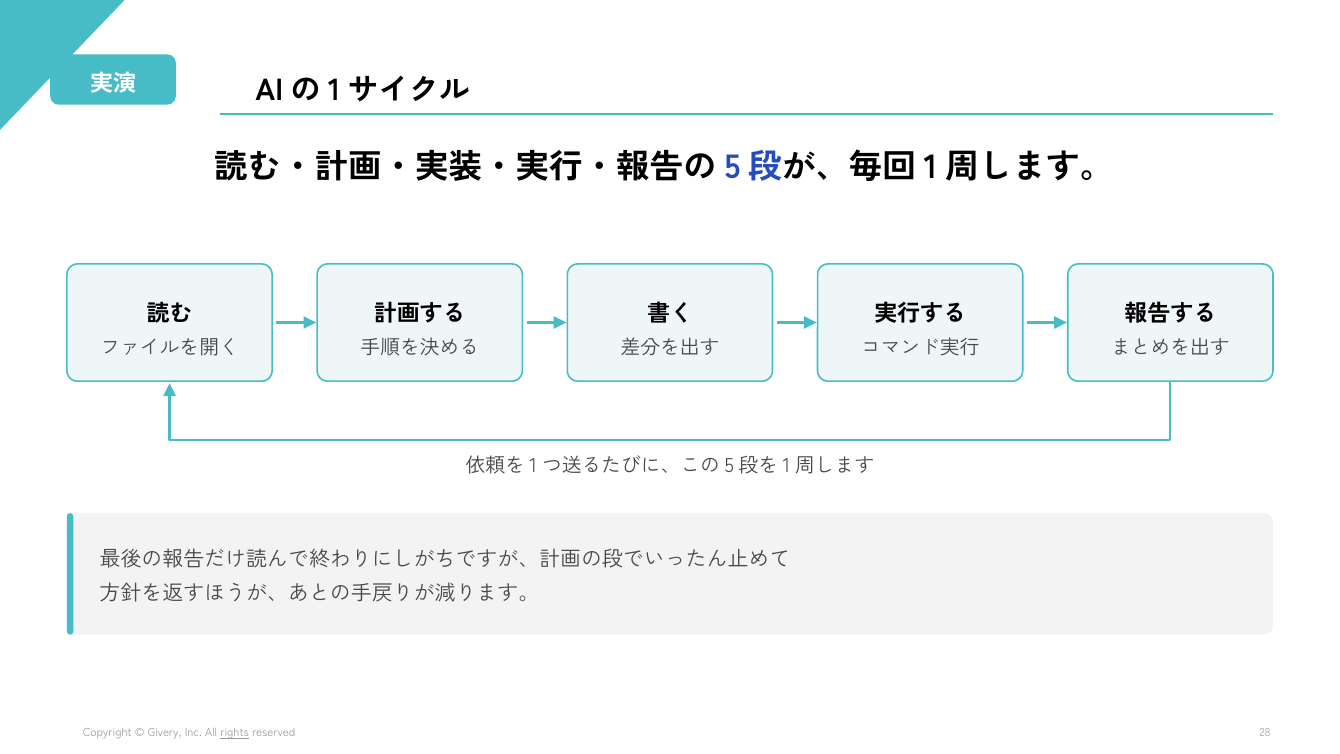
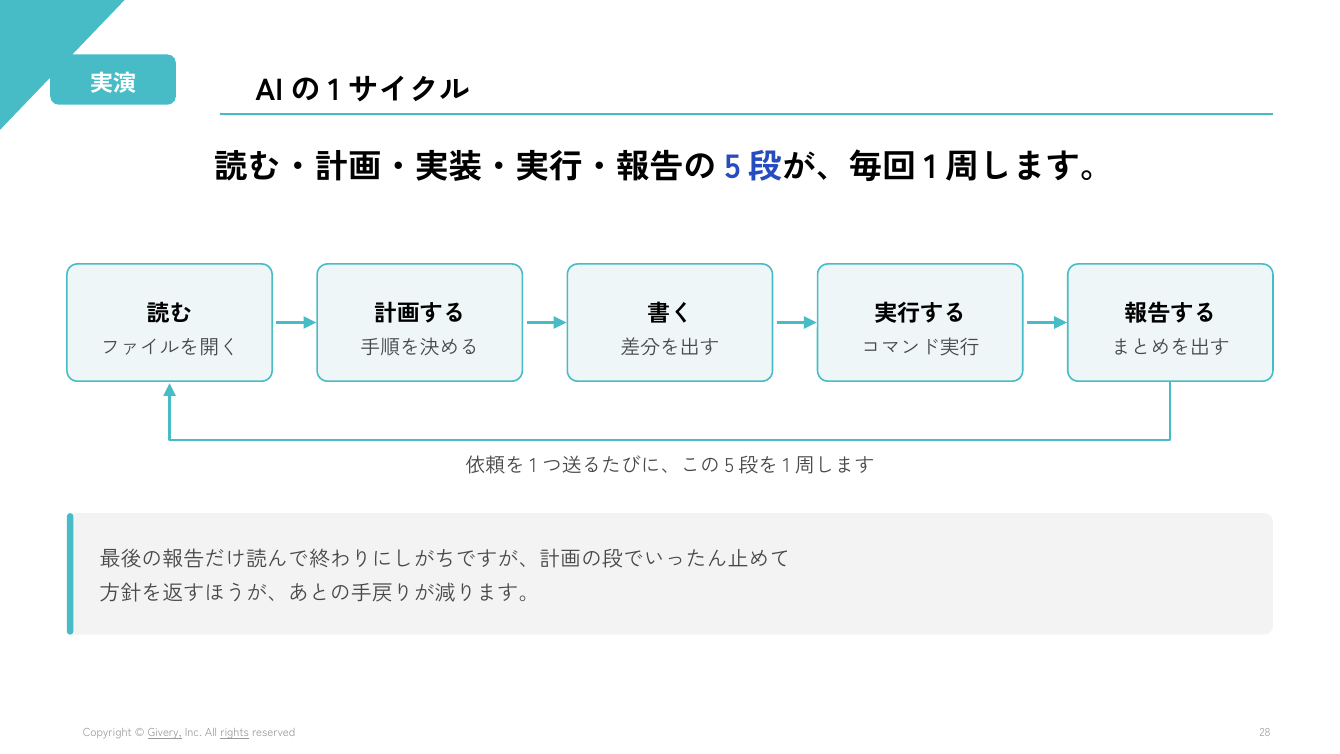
Givery underline: none -> present (165, 733)
